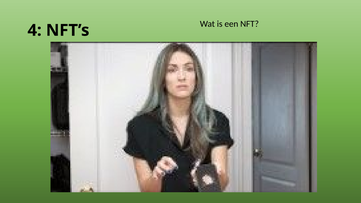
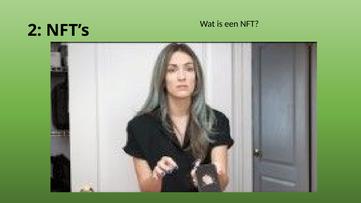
4: 4 -> 2 (35, 30)
